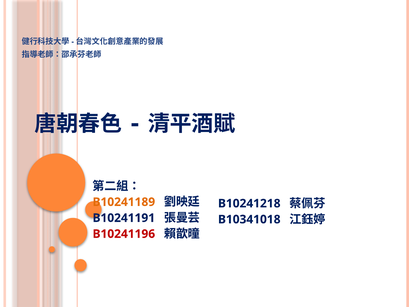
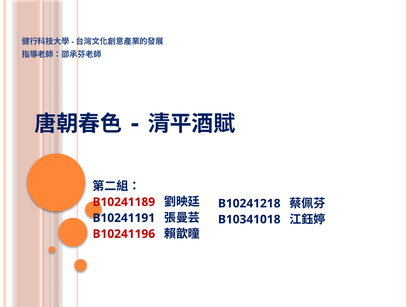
B10241189 colour: orange -> red (124, 202)
